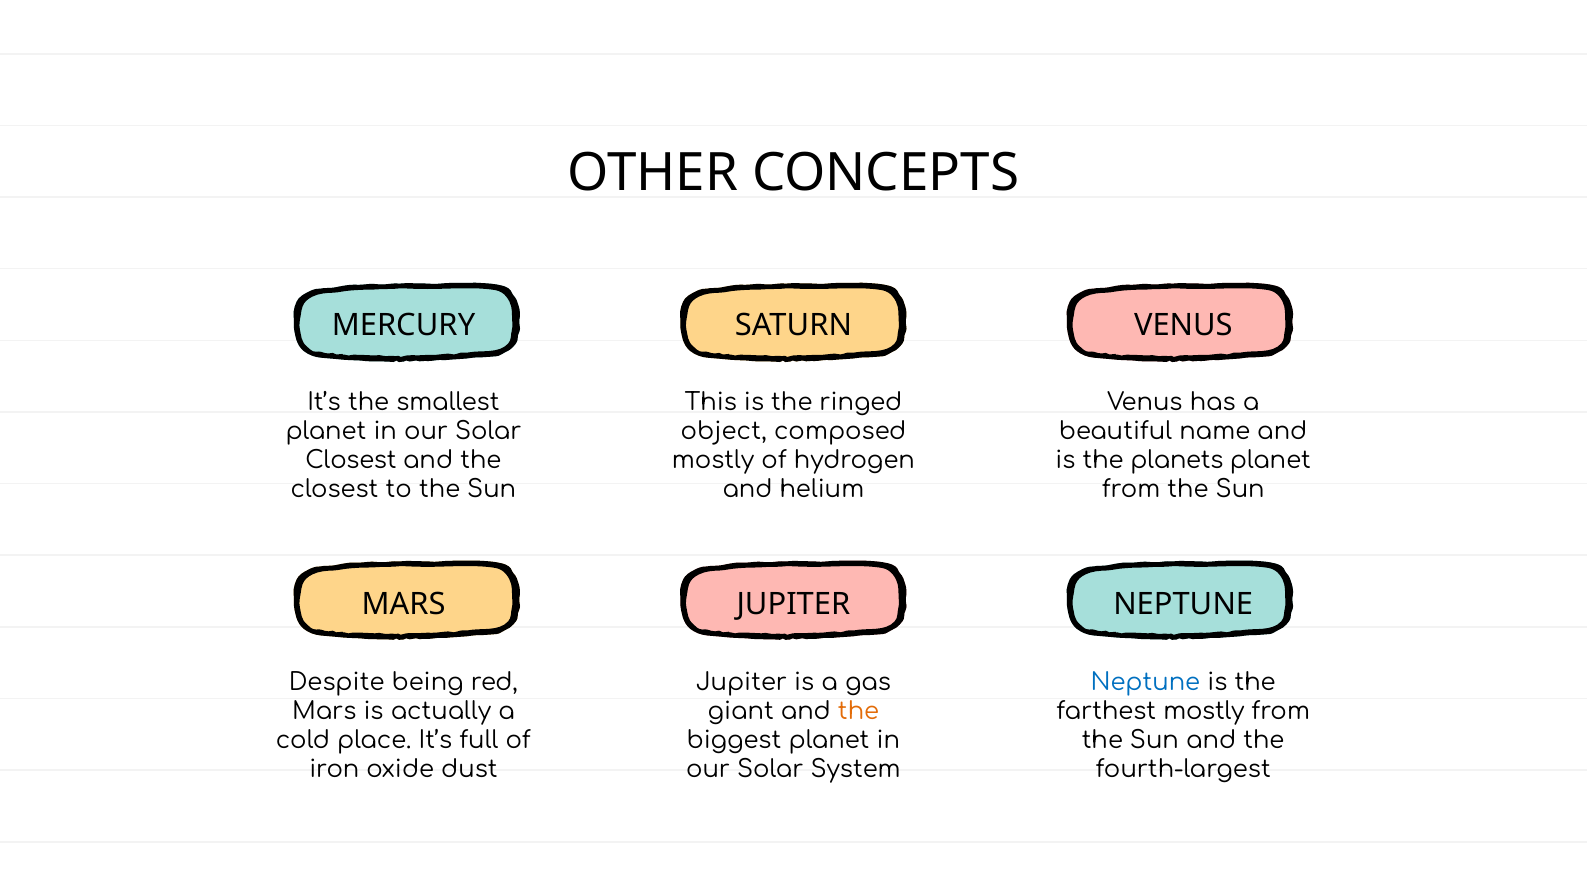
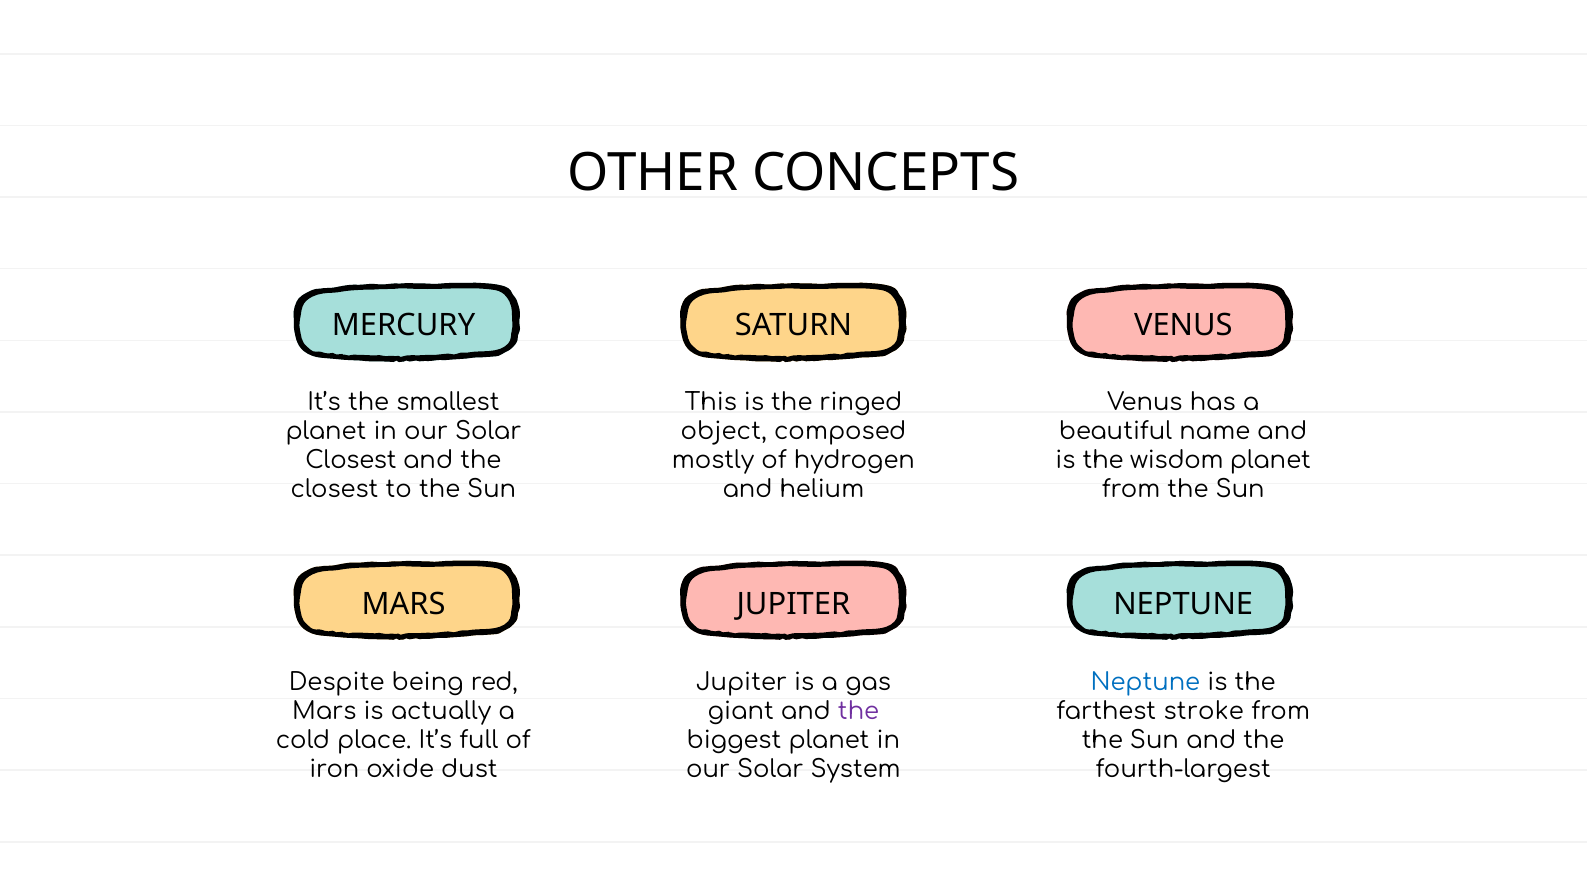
planets: planets -> wisdom (1177, 461)
the colour: orange -> purple (859, 711)
farthest mostly: mostly -> stroke (1204, 711)
